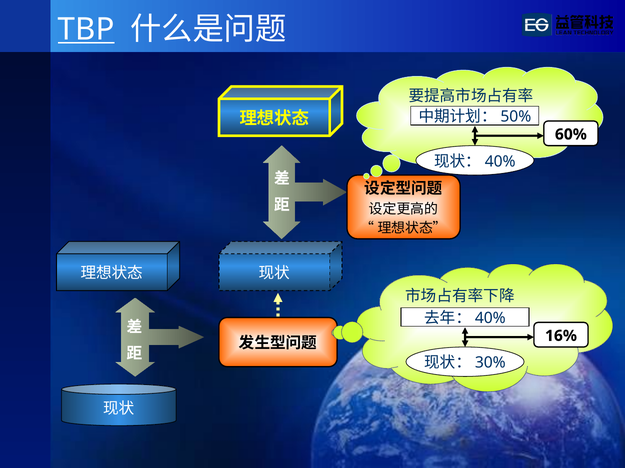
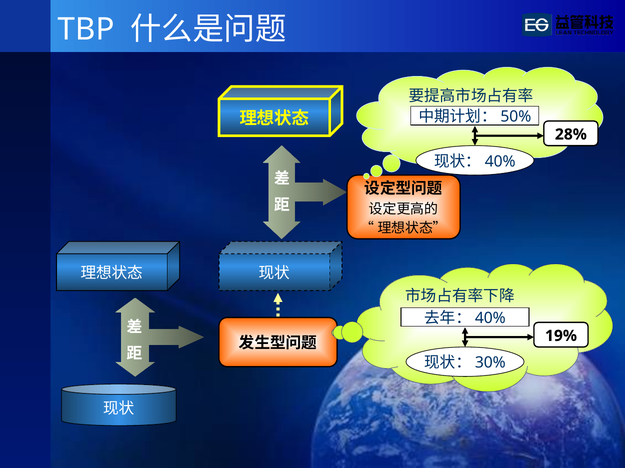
TBP underline: present -> none (86, 29)
60%: 60% -> 28% (571, 135)
16%: 16% -> 19% (561, 336)
